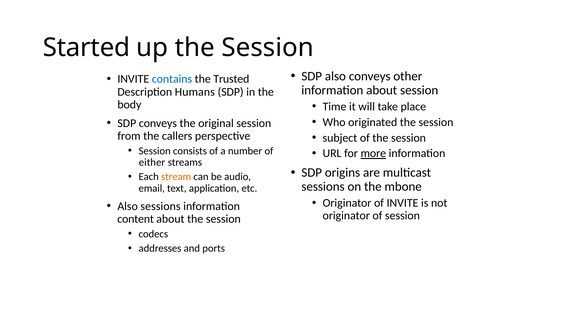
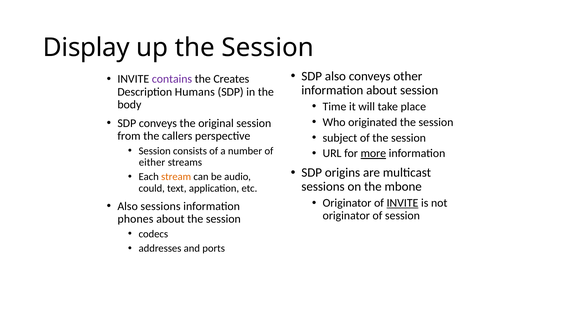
Started: Started -> Display (86, 48)
contains colour: blue -> purple (172, 79)
Trusted: Trusted -> Creates (231, 79)
email: email -> could (152, 188)
INVITE underline: none -> present (402, 203)
content: content -> phones (135, 219)
